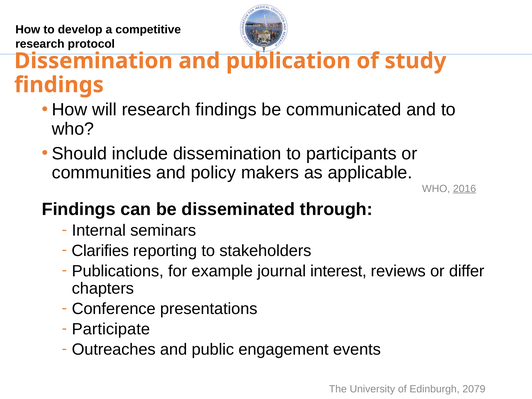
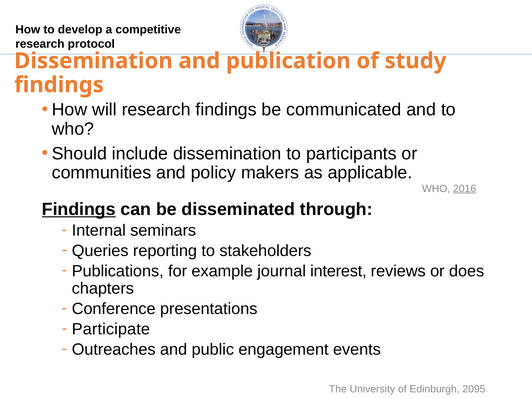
Findings underline: none -> present (79, 209)
Clarifies: Clarifies -> Queries (100, 251)
differ: differ -> does (467, 271)
2079: 2079 -> 2095 (474, 389)
